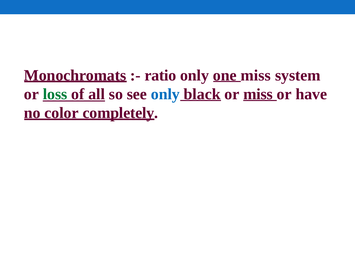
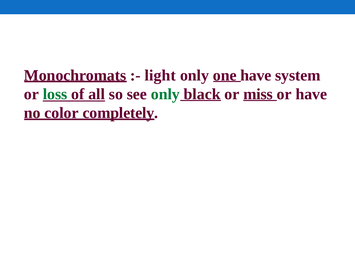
ratio: ratio -> light (160, 75)
one miss: miss -> have (256, 75)
only colour: blue -> green (165, 94)
